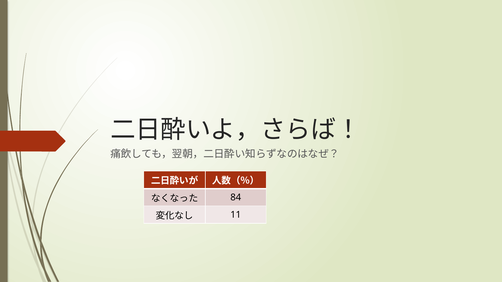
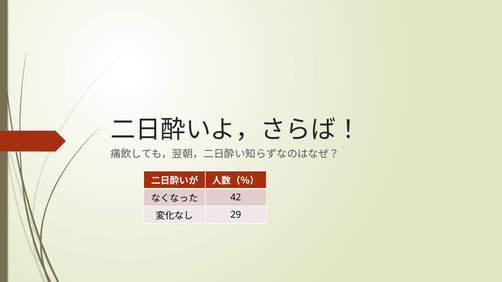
84: 84 -> 42 (236, 198)
11: 11 -> 29 (236, 215)
